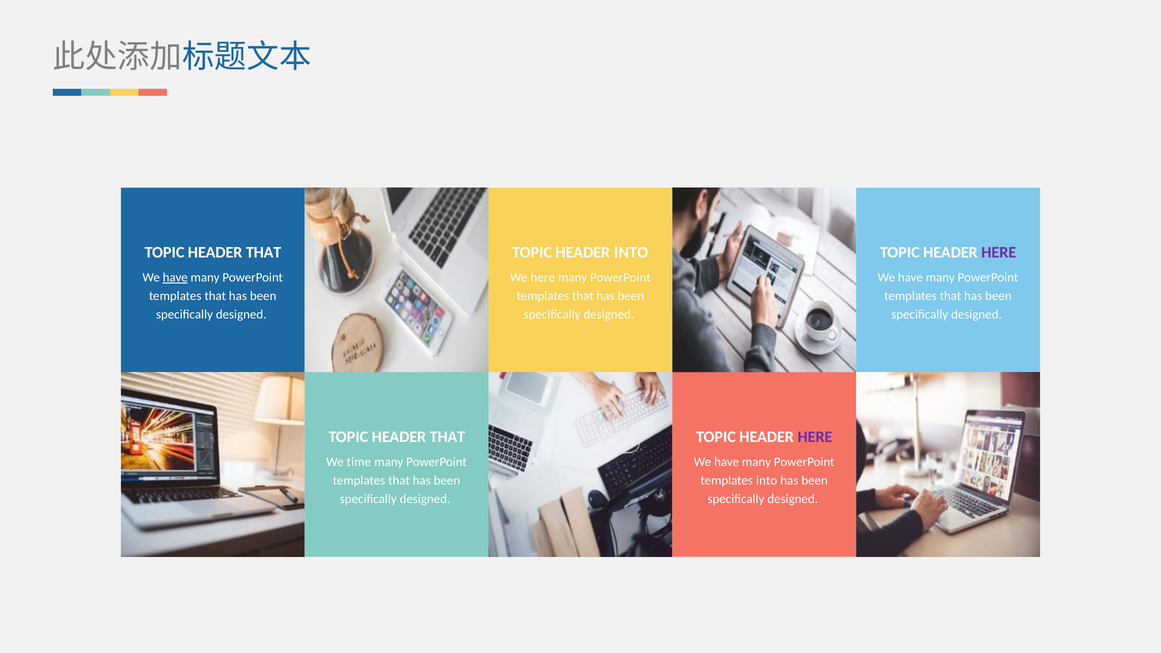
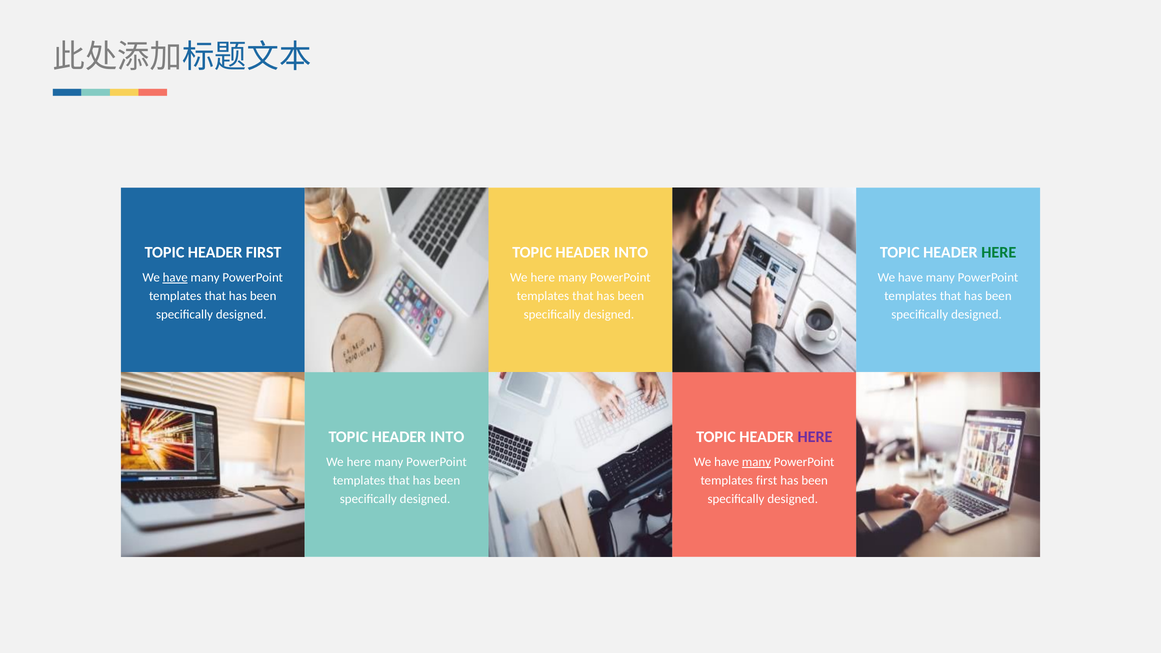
THAT: THAT -> FIRST (264, 252)
HERE colour: purple -> green (999, 252)
THAT: THAT -> INTO (447, 437)
time: time -> here (359, 462)
many underline: none -> present (756, 462)
templates into: into -> first (767, 481)
